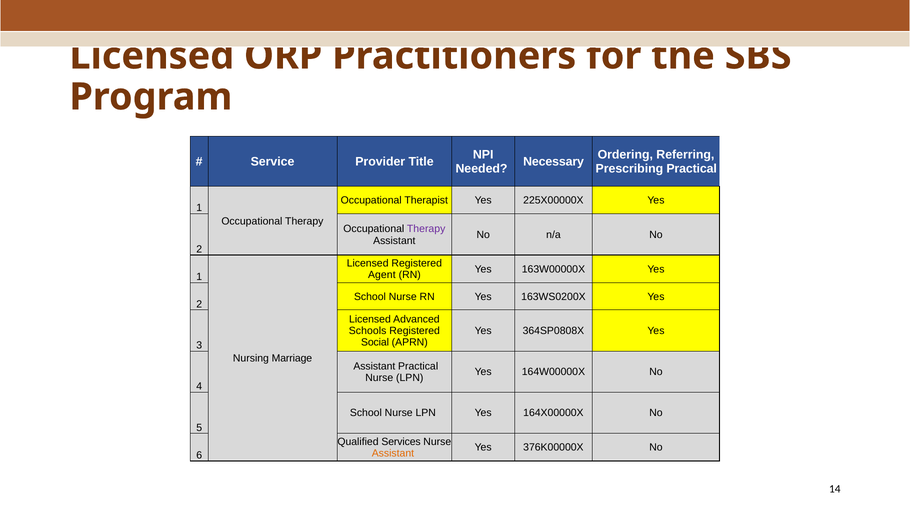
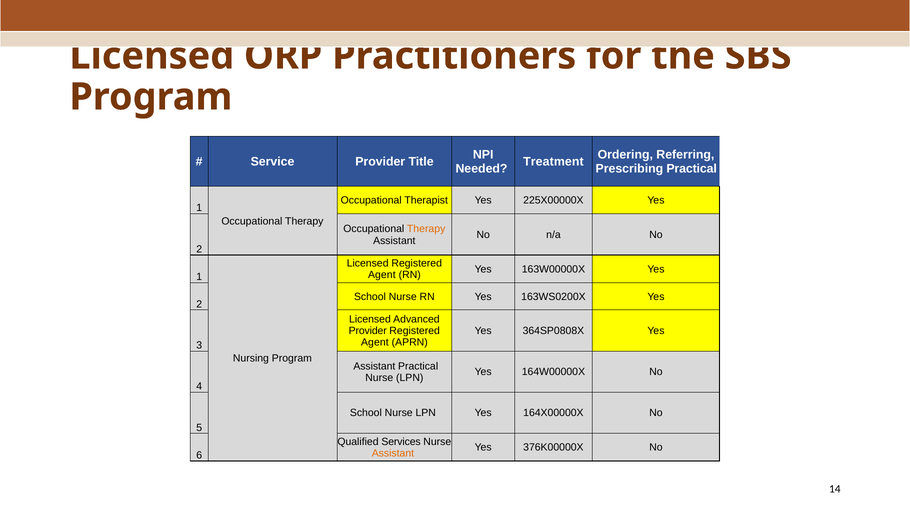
Necessary: Necessary -> Treatment (553, 162)
Therapy colour: purple -> orange (426, 229)
Schools: Schools -> Provider (368, 331)
Social: Social -> Agent (375, 342)
Nursing Marriage: Marriage -> Program (292, 358)
